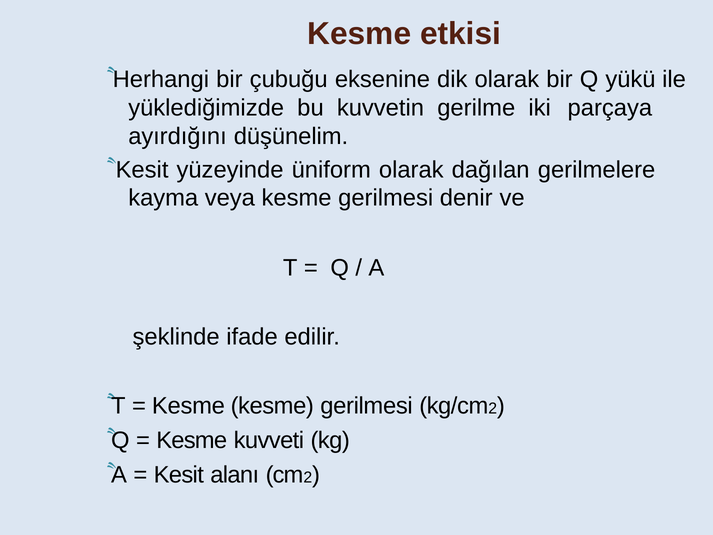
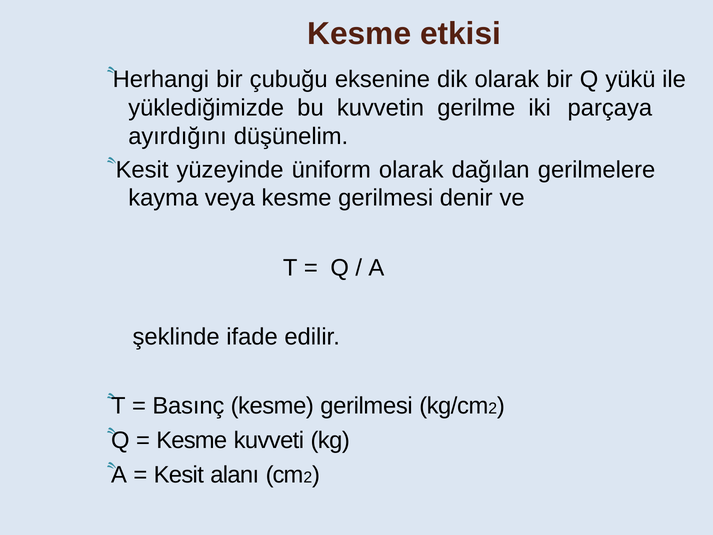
Kesme: Kesme -> Basınç (188, 406)
